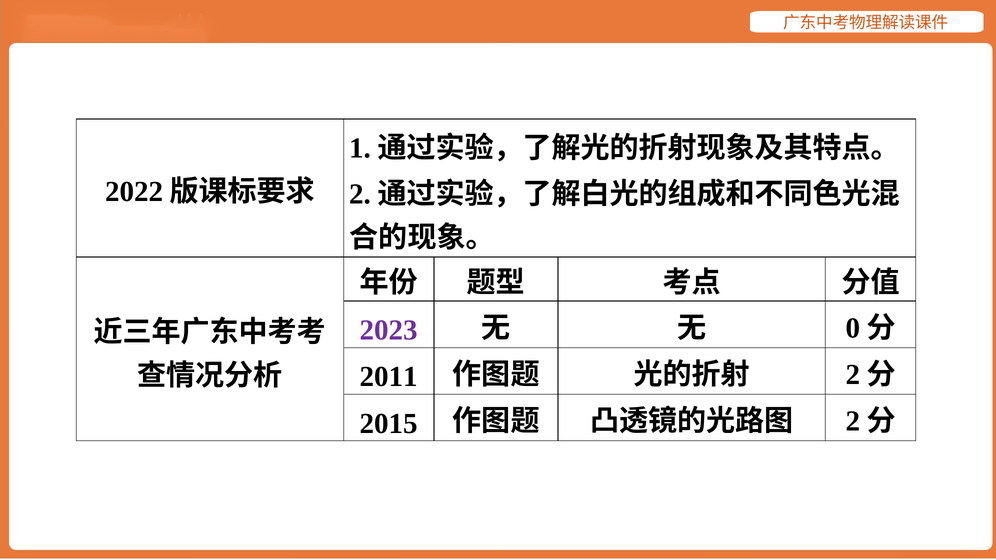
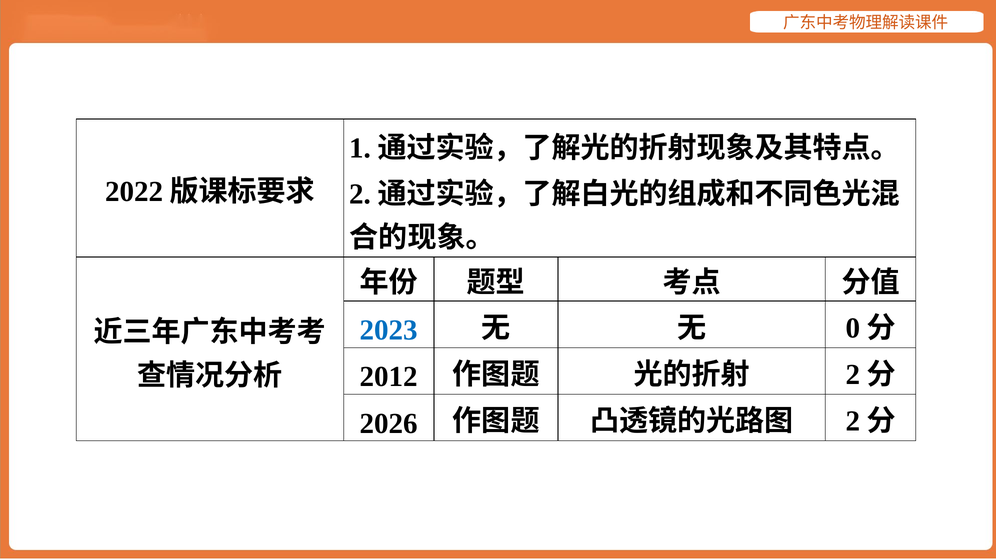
2023 colour: purple -> blue (389, 330)
2011: 2011 -> 2012 (389, 377)
2015: 2015 -> 2026 (389, 424)
